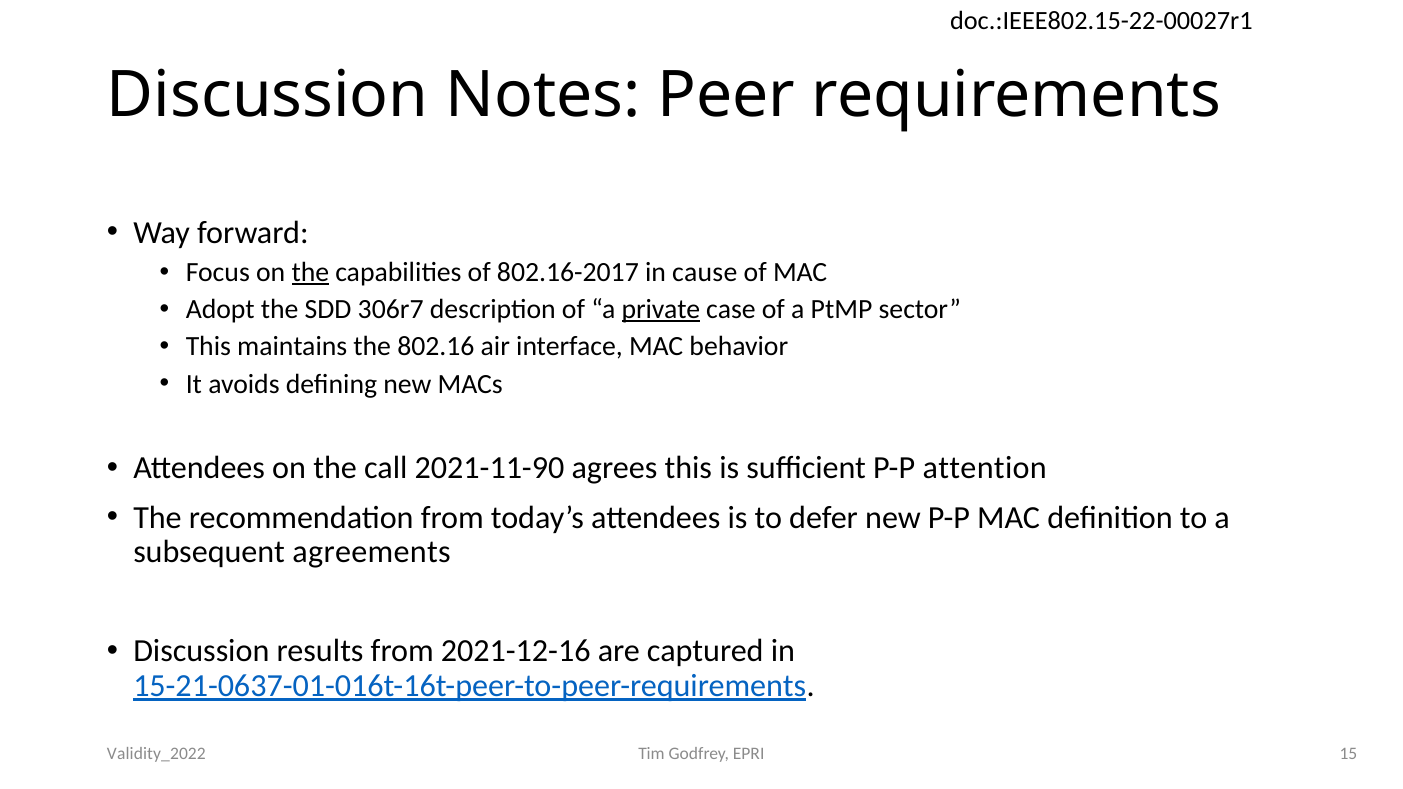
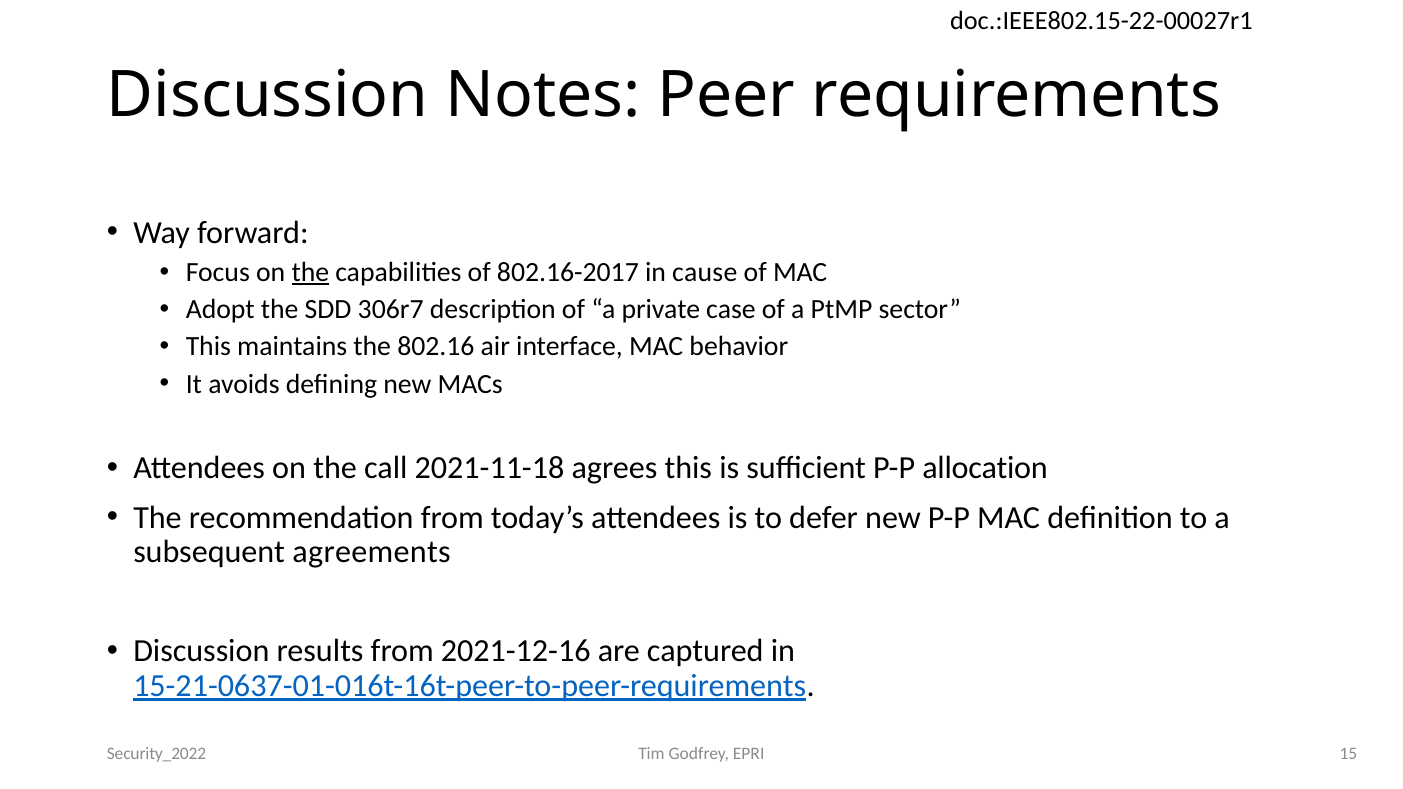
private underline: present -> none (661, 309)
2021-11-90: 2021-11-90 -> 2021-11-18 (490, 468)
attention: attention -> allocation (985, 468)
Validity_2022: Validity_2022 -> Security_2022 (157, 754)
